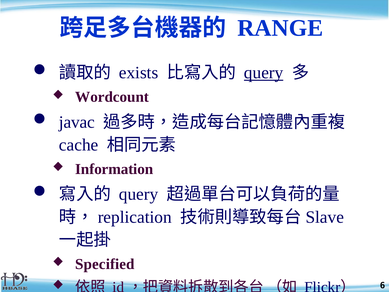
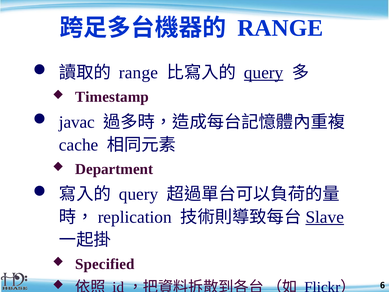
exists: exists -> range (138, 73)
Wordcount: Wordcount -> Timestamp (112, 97)
Information: Information -> Department (114, 169)
Slave underline: none -> present (325, 217)
